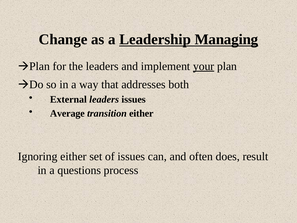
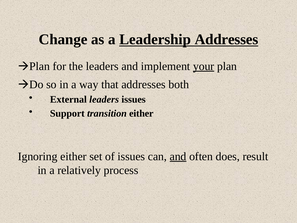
Leadership Managing: Managing -> Addresses (226, 39)
Average: Average -> Support (67, 113)
and underline: none -> present (178, 156)
questions: questions -> relatively (79, 170)
